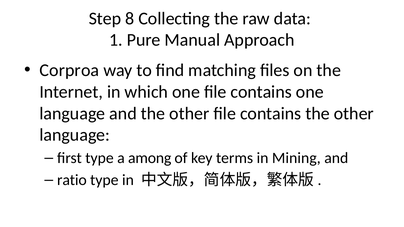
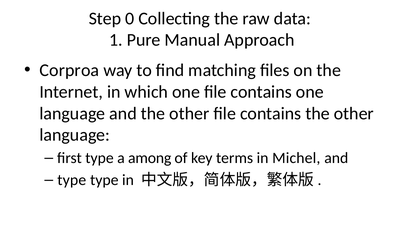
8: 8 -> 0 (130, 19)
Mining: Mining -> Michel (296, 158)
ratio: ratio -> type (72, 180)
